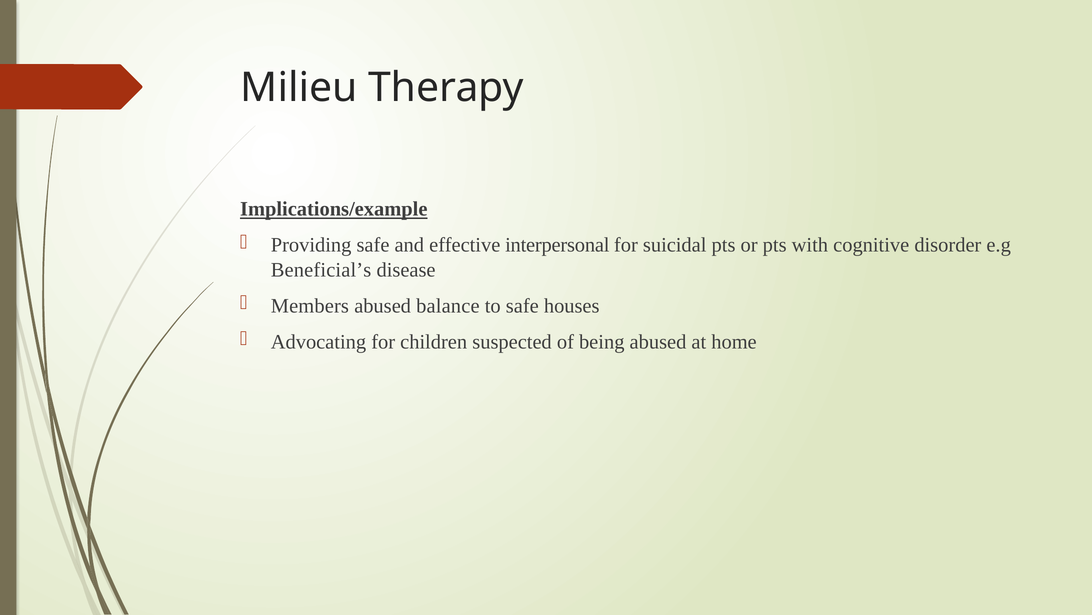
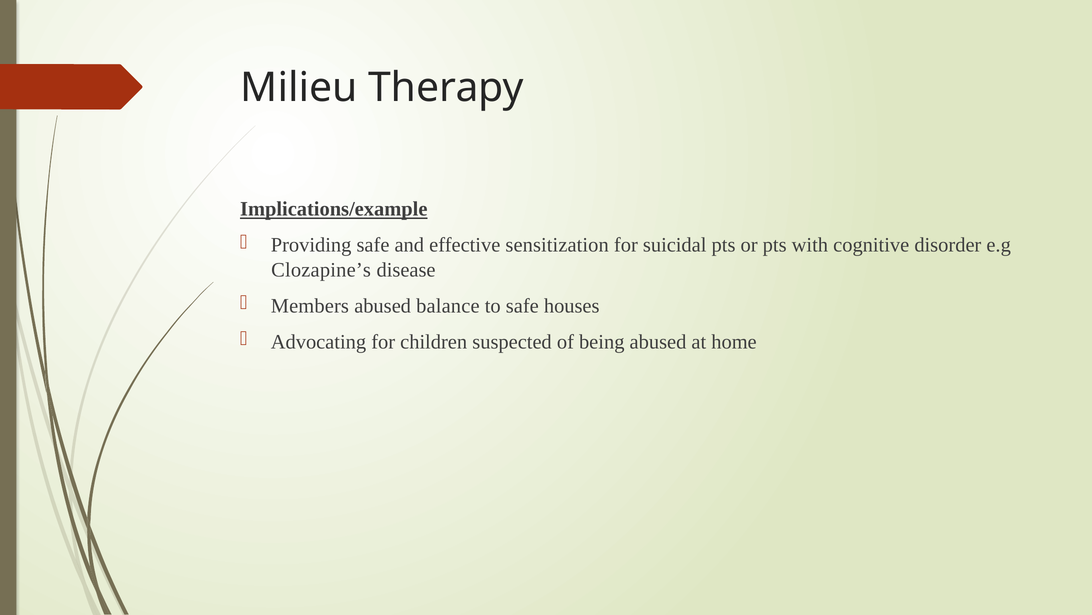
interpersonal: interpersonal -> sensitization (557, 245)
Beneficial’s: Beneficial’s -> Clozapine’s (321, 269)
